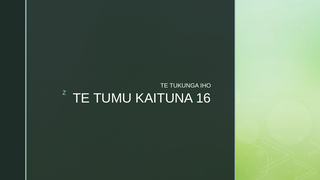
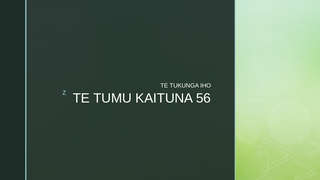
16: 16 -> 56 (203, 98)
